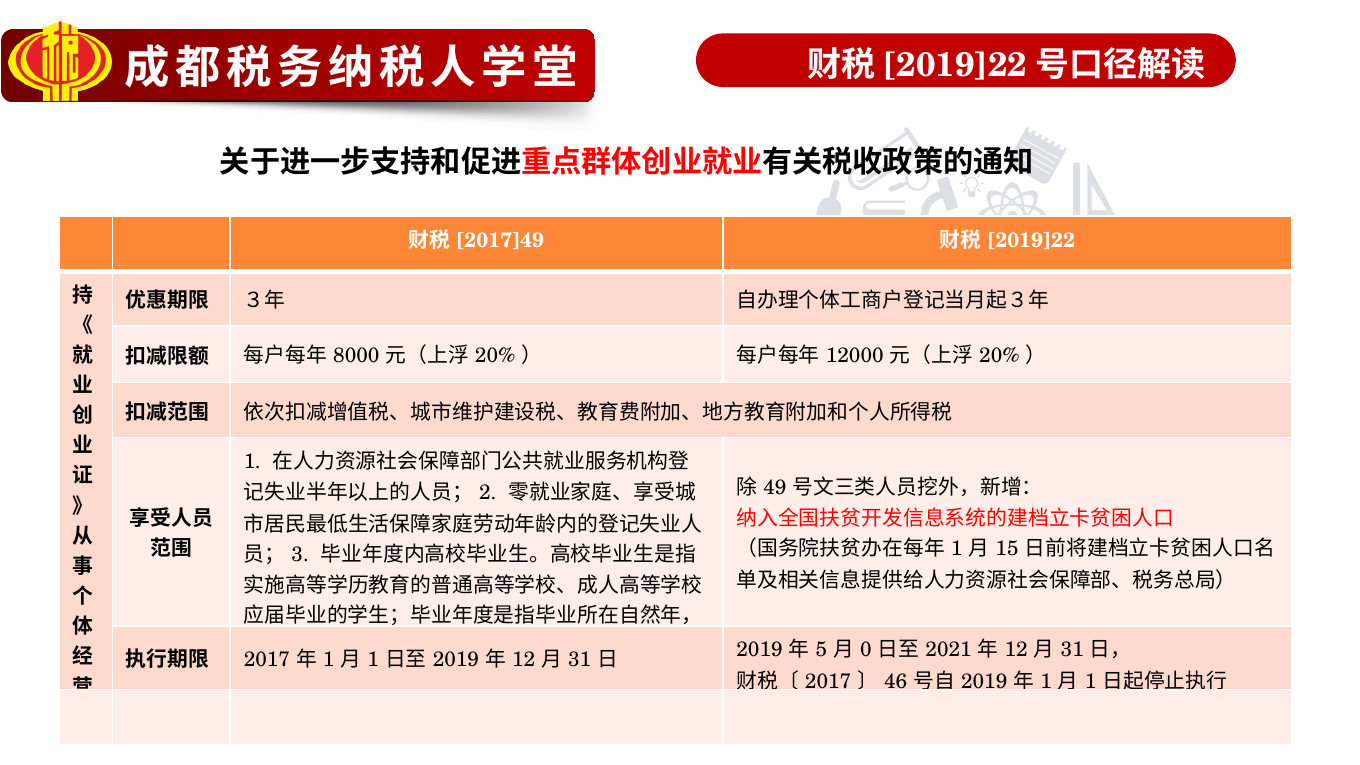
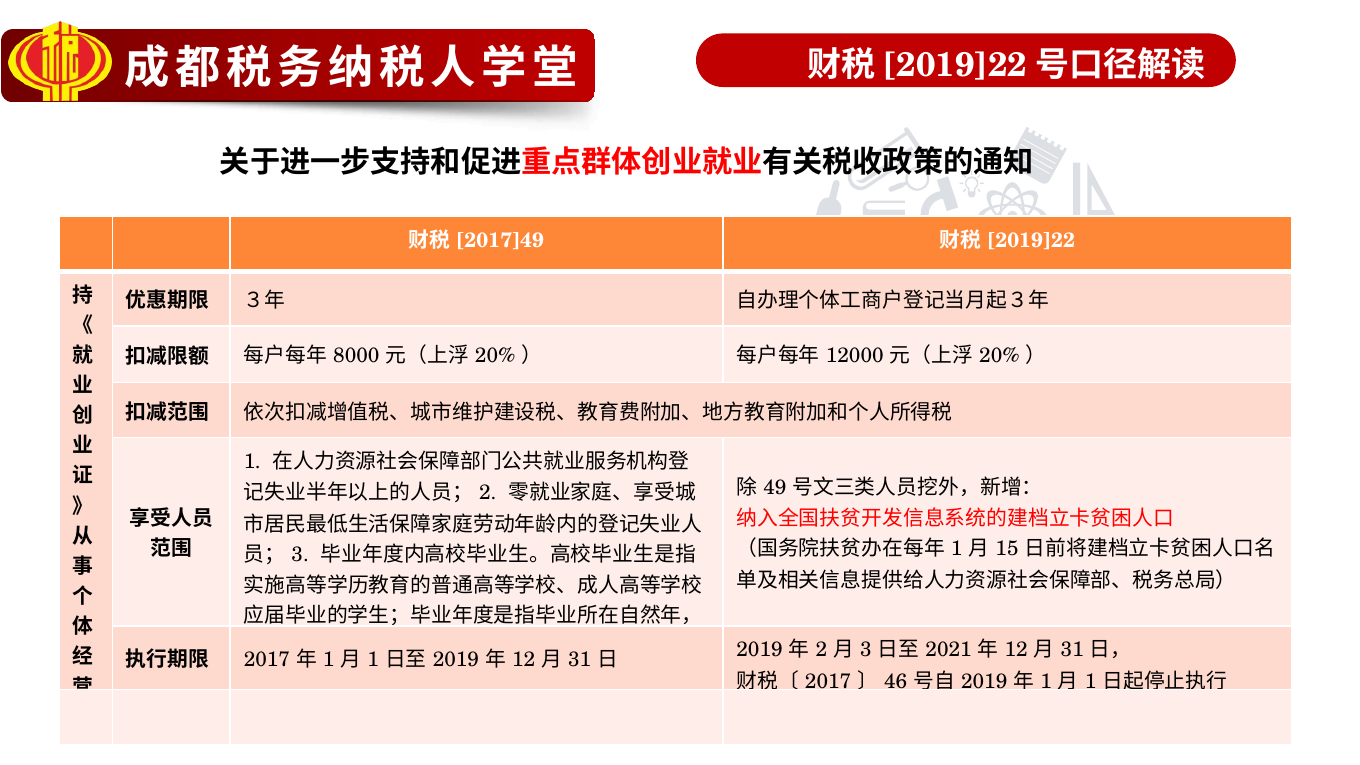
5: 5 -> 2 (821, 650)
0: 0 -> 3 (866, 650)
